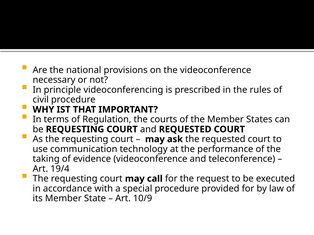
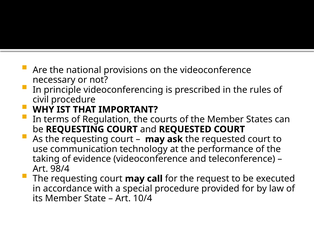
19/4: 19/4 -> 98/4 (60, 169)
10/9: 10/9 -> 10/4 (143, 199)
